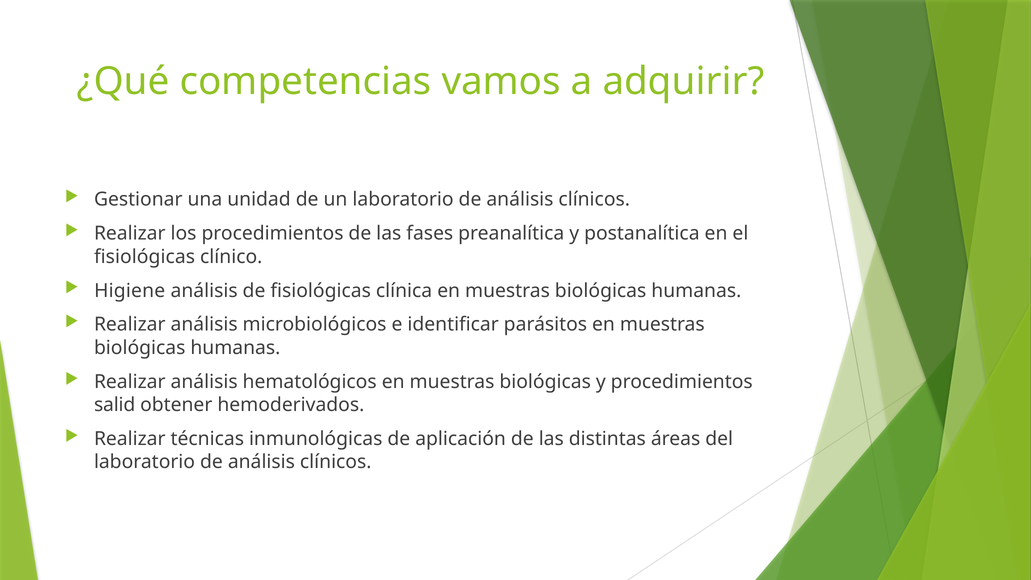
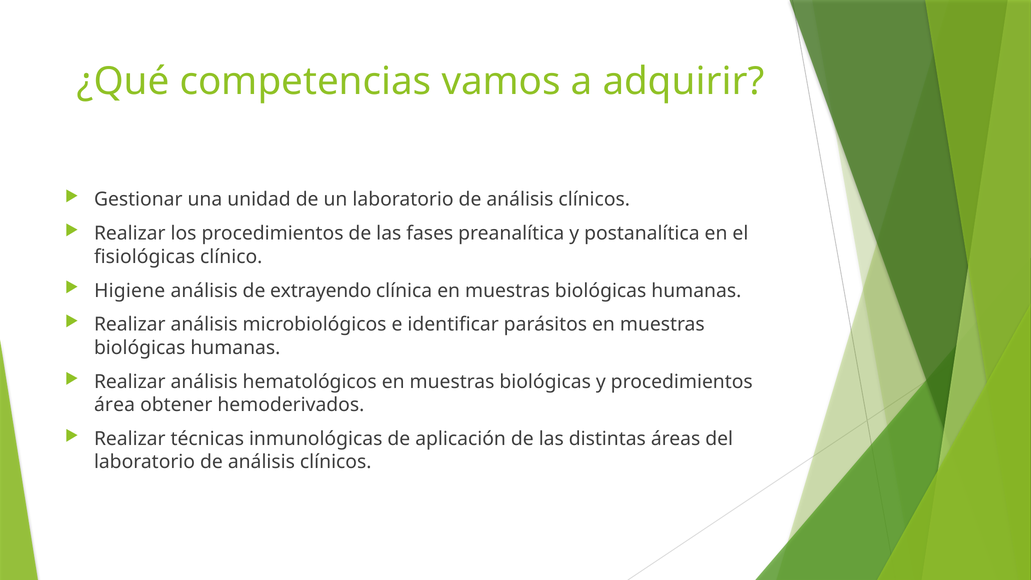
de fisiológicas: fisiológicas -> extrayendo (321, 291)
salid: salid -> área (115, 405)
